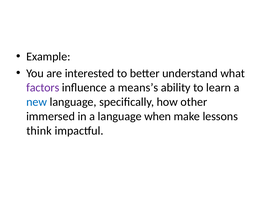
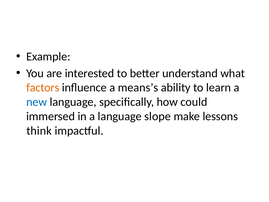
factors colour: purple -> orange (43, 88)
other: other -> could (194, 102)
when: when -> slope (158, 116)
